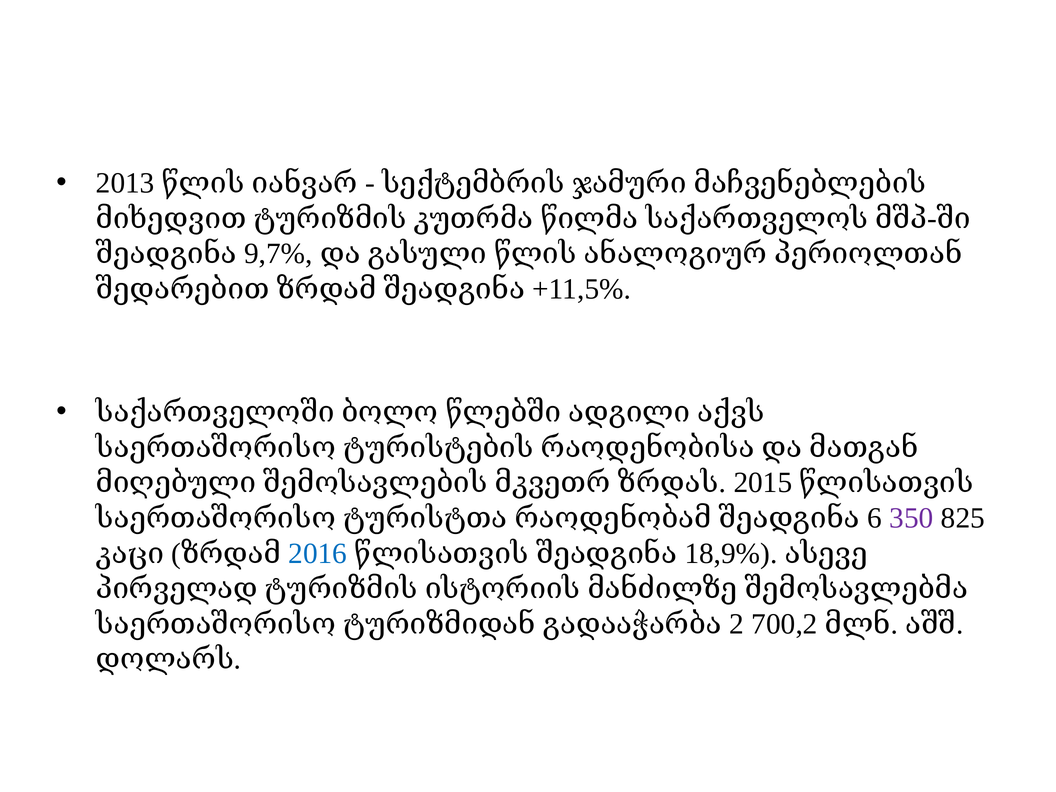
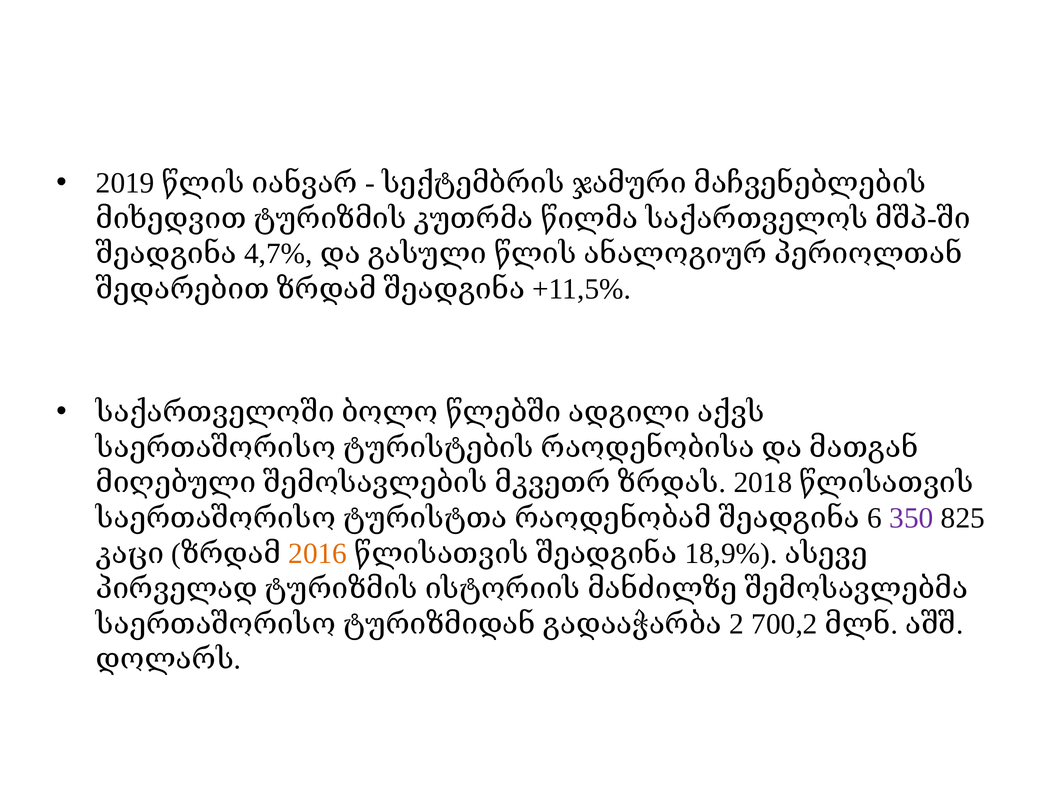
2013: 2013 -> 2019 (125, 183)
9,7%: 9,7% -> 4,7% (278, 254)
2015: 2015 -> 2018 (763, 483)
2016 colour: blue -> orange (318, 553)
